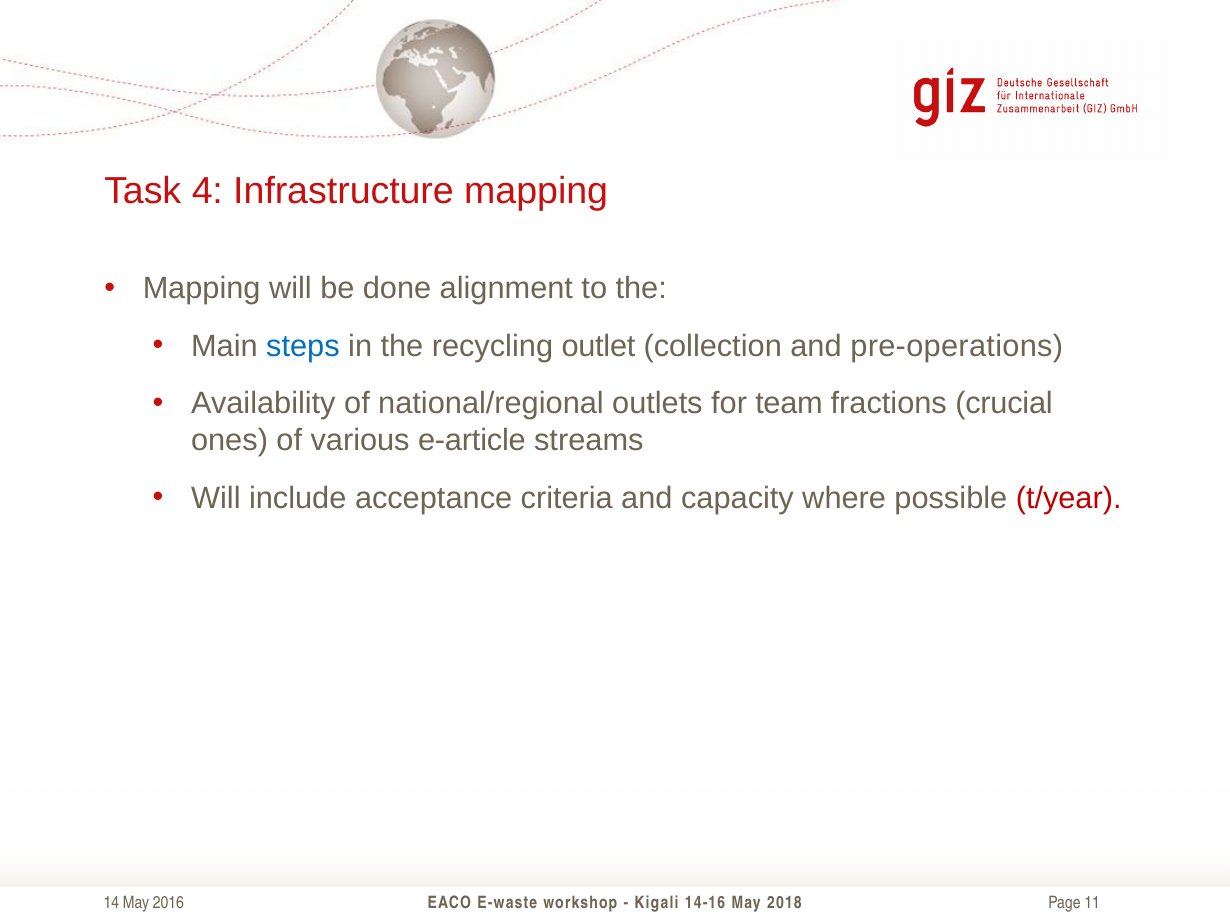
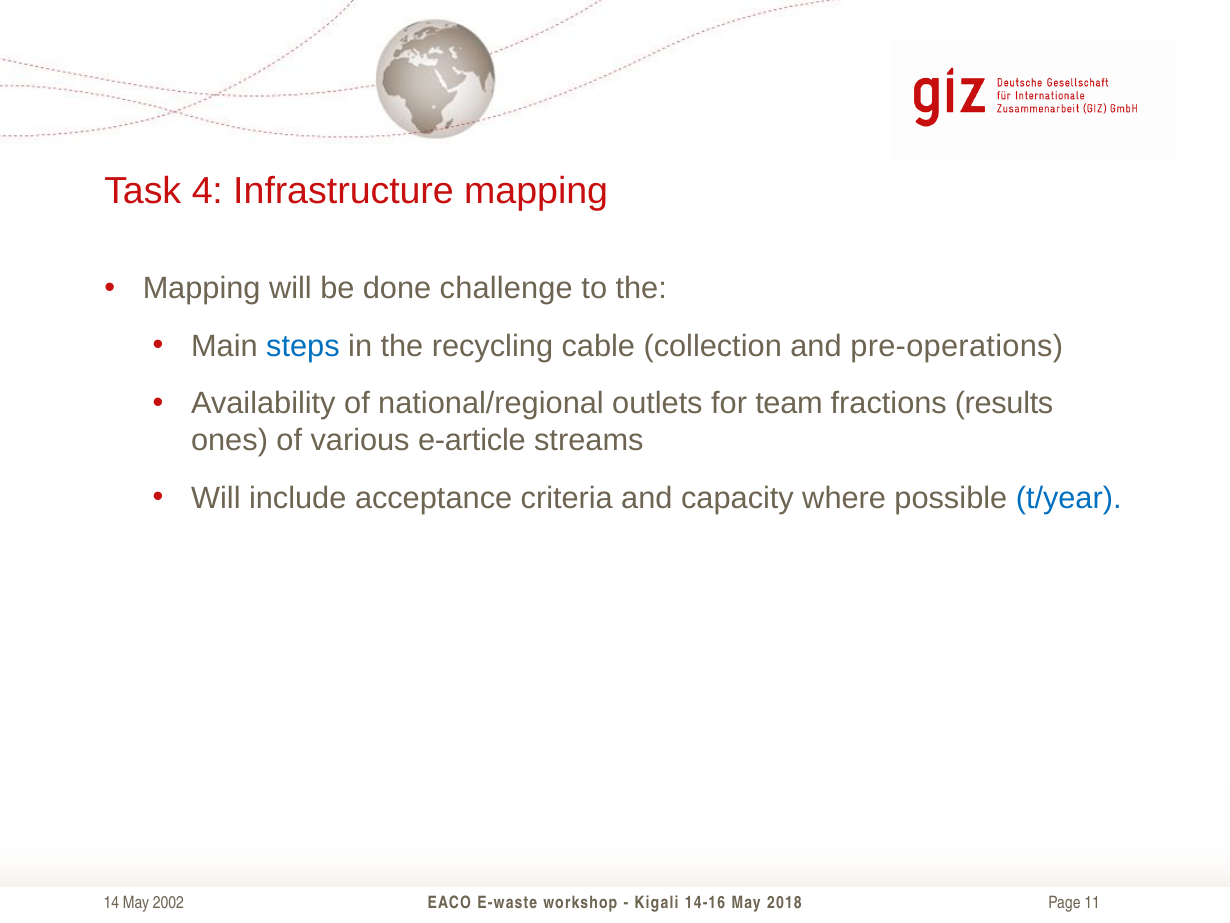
alignment: alignment -> challenge (506, 289)
outlet: outlet -> cable (598, 346)
crucial: crucial -> results (1004, 403)
t/year colour: red -> blue (1069, 498)
2016: 2016 -> 2002 (168, 903)
